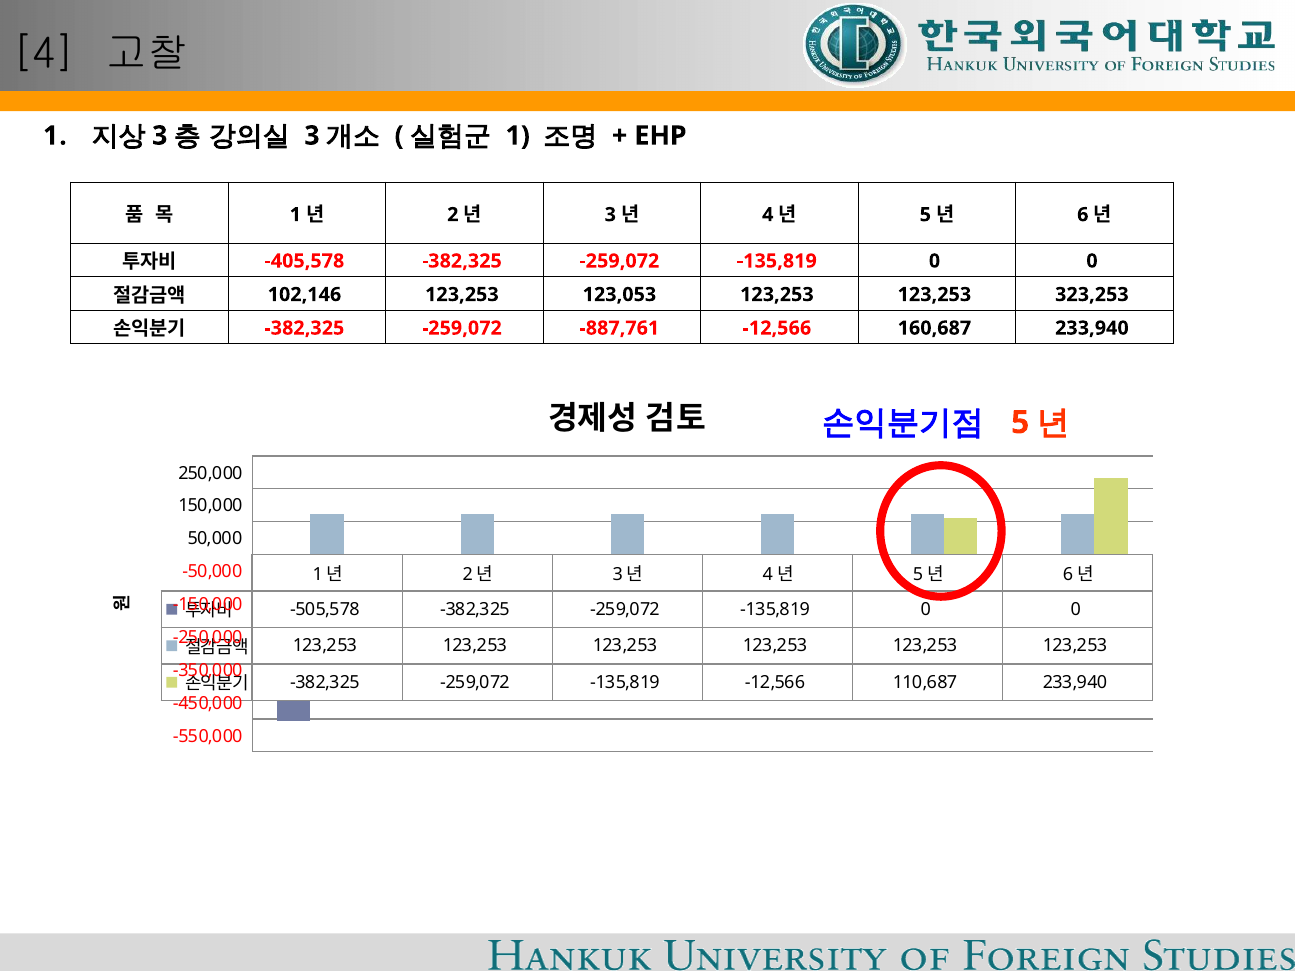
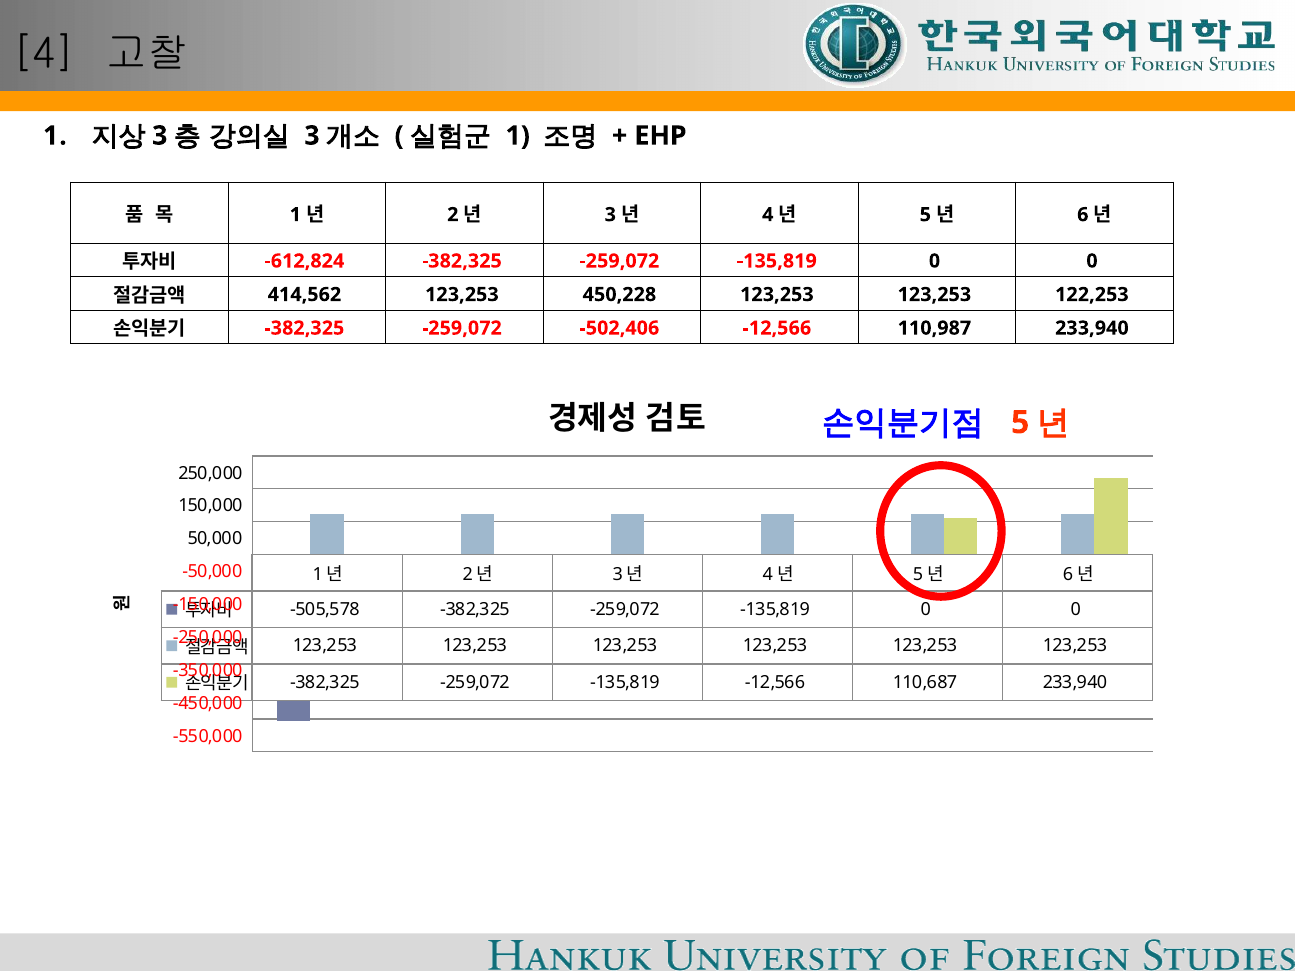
-405,578: -405,578 -> -612,824 (304, 261)
102,146: 102,146 -> 414,562 (304, 295)
123,053: 123,053 -> 450,228 (619, 295)
323,253: 323,253 -> 122,253 (1092, 295)
-887,761: -887,761 -> -502,406 (619, 328)
160,687: 160,687 -> 110,987 (934, 328)
